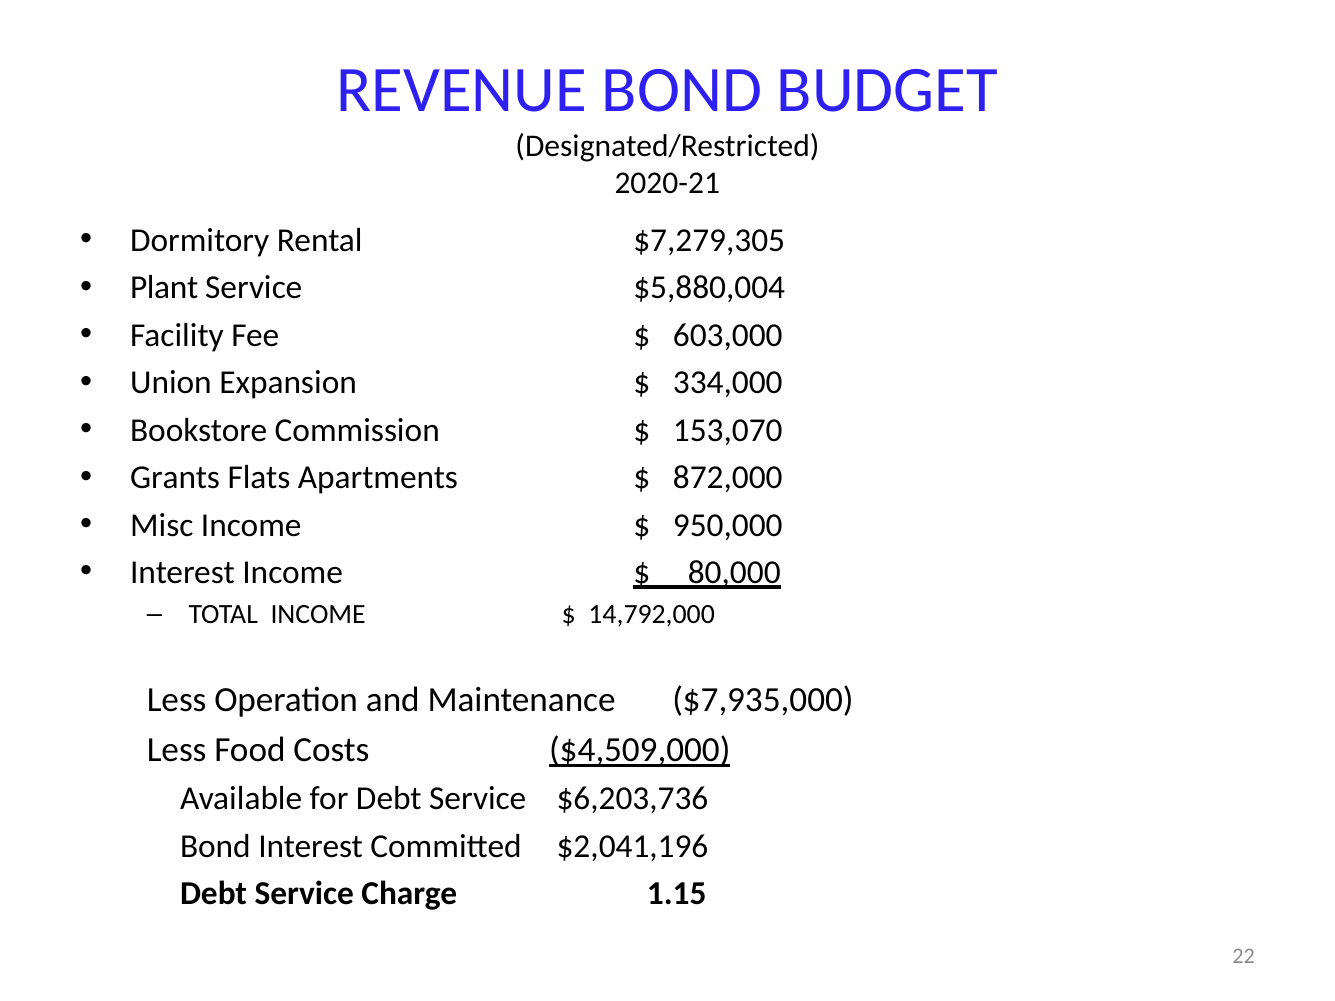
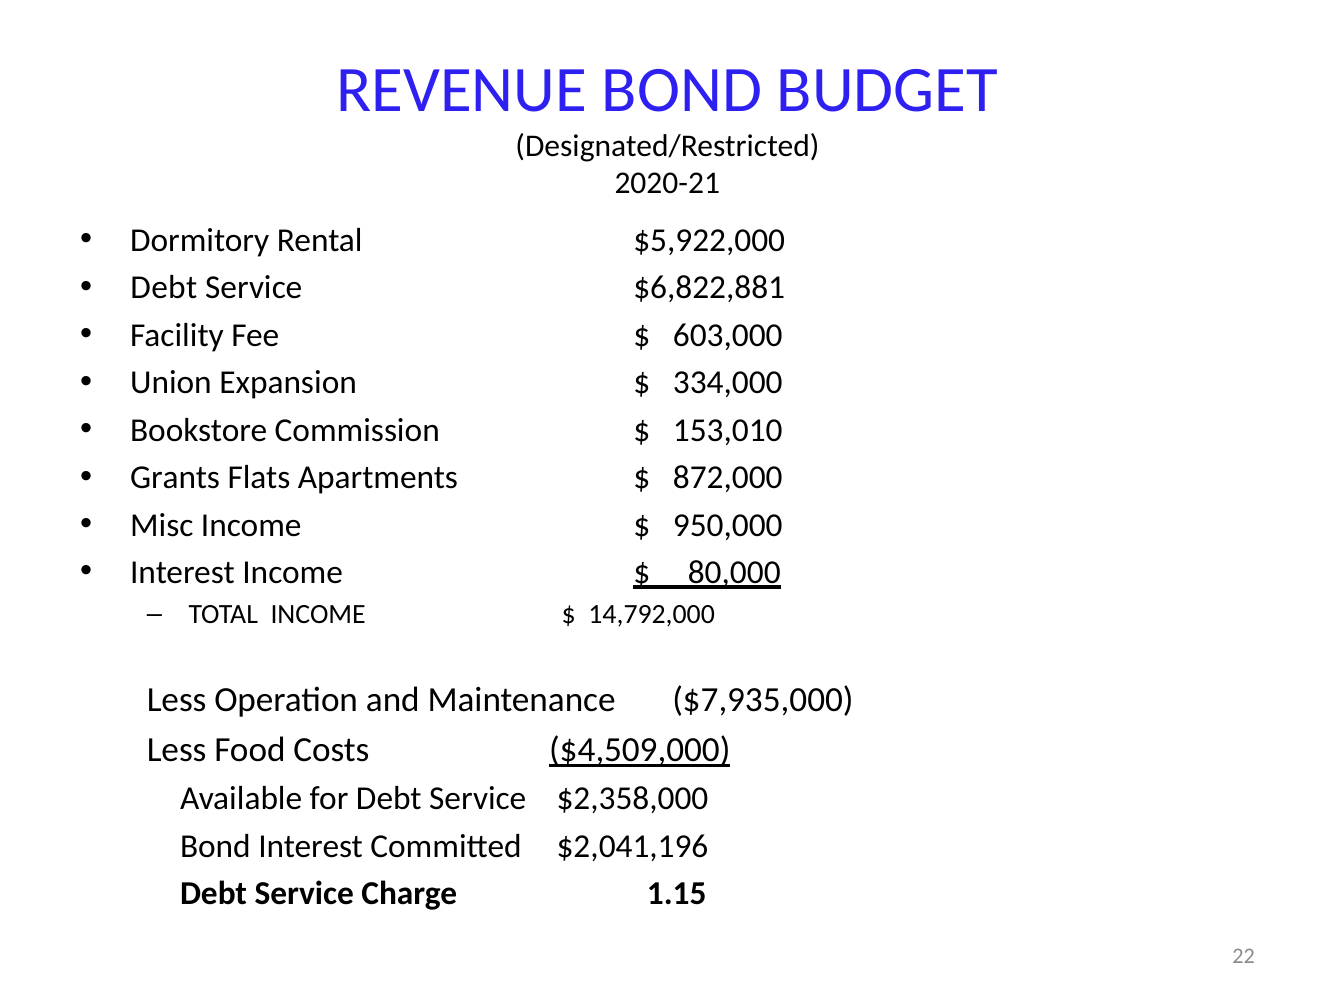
$7,279,305: $7,279,305 -> $5,922,000 (709, 240)
Plant: Plant -> Debt (164, 288)
$5,880,004: $5,880,004 -> $6,822,881 (709, 288)
153,070: 153,070 -> 153,010 (728, 430)
$6,203,736: $6,203,736 -> $2,358,000 (632, 799)
